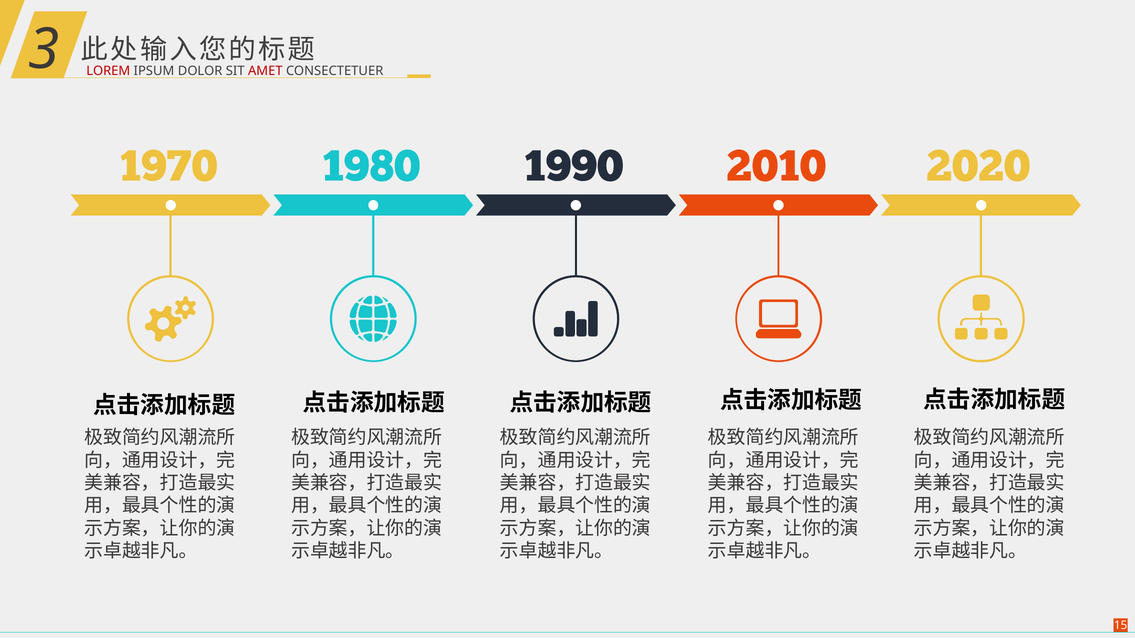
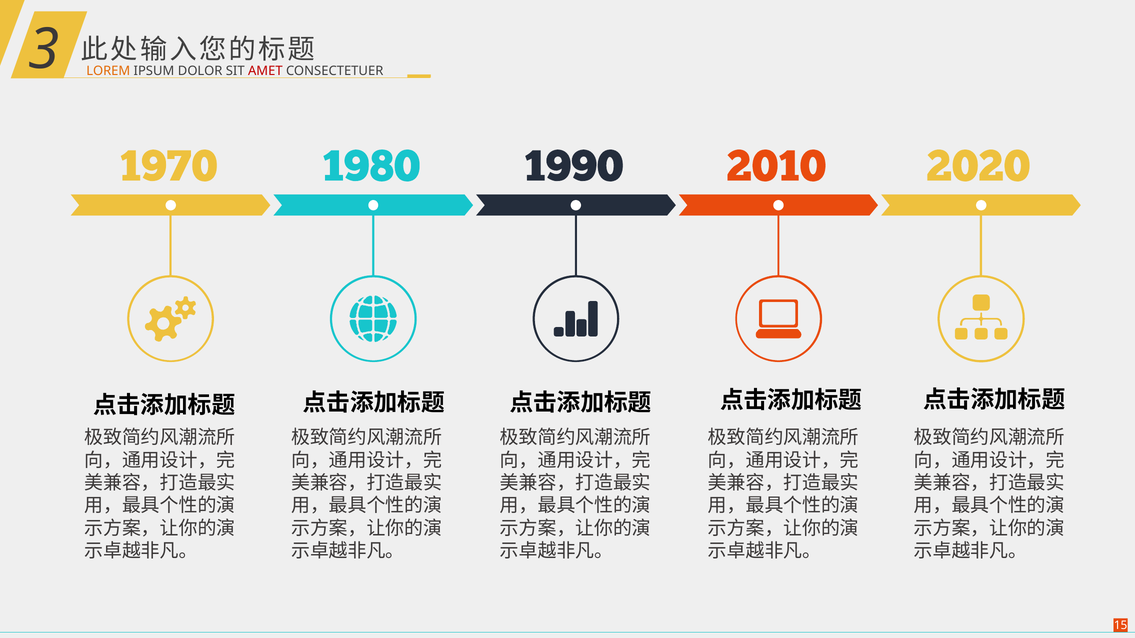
LOREM colour: red -> orange (108, 71)
